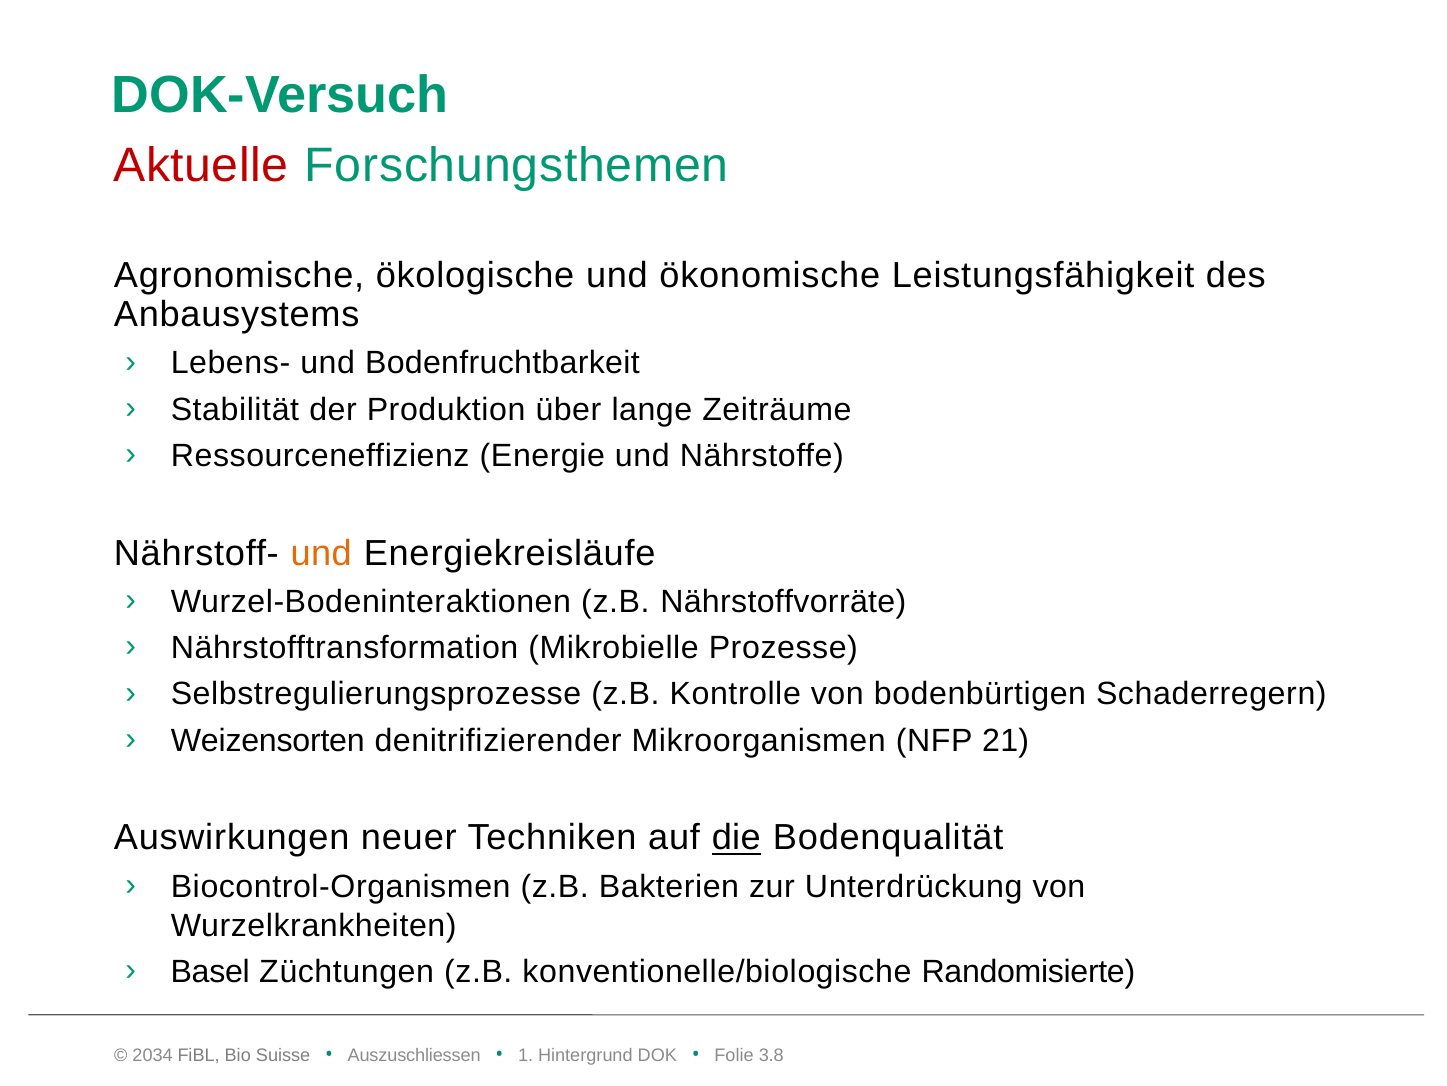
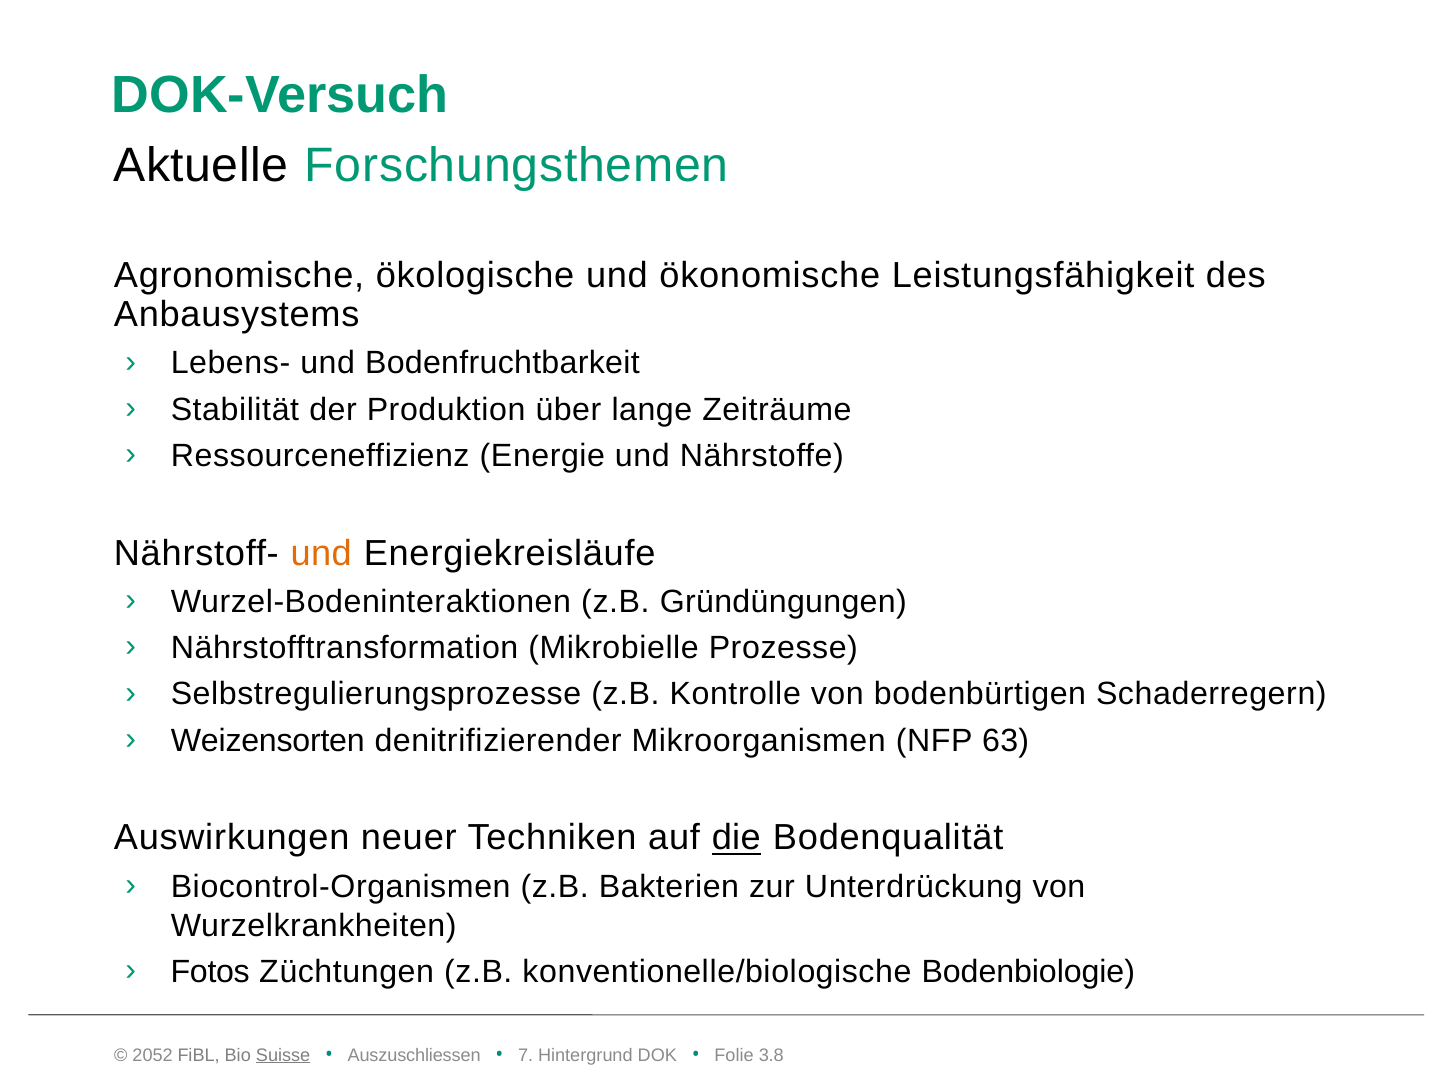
Aktuelle colour: red -> black (201, 166)
Nährstoffvorräte: Nährstoffvorräte -> Gründüngungen (783, 602)
21: 21 -> 63 (1006, 740)
Basel: Basel -> Fotos (210, 971)
Randomisierte: Randomisierte -> Bodenbiologie (1028, 971)
2034: 2034 -> 2052 (153, 1054)
Suisse underline: none -> present (283, 1054)
1: 1 -> 7 (526, 1054)
